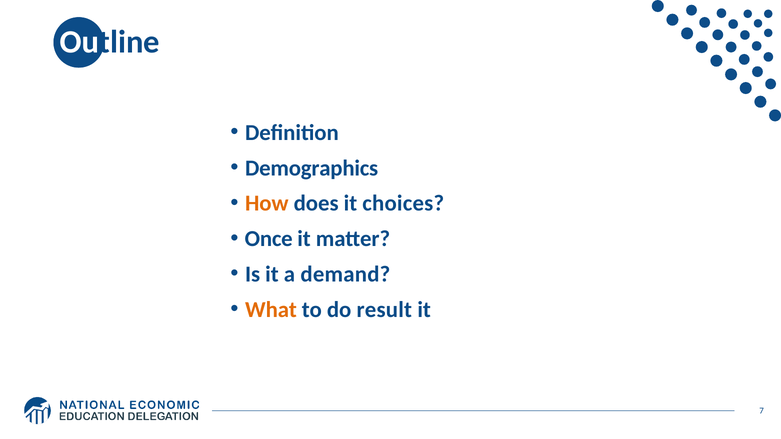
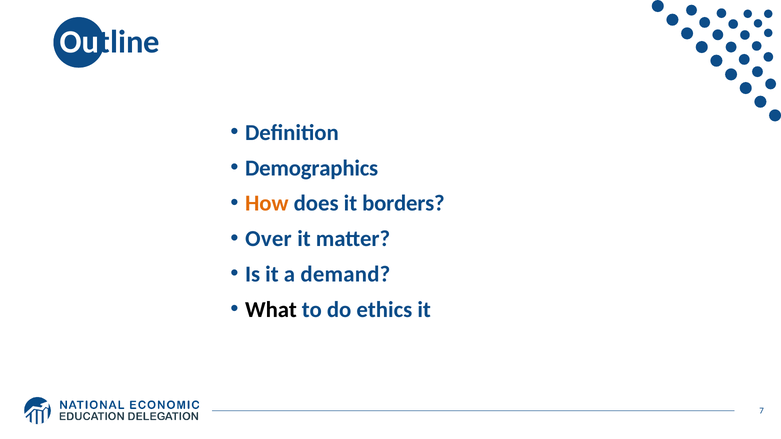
choices: choices -> borders (403, 204)
Once: Once -> Over (268, 239)
What colour: orange -> black (271, 310)
result: result -> ethics (384, 310)
